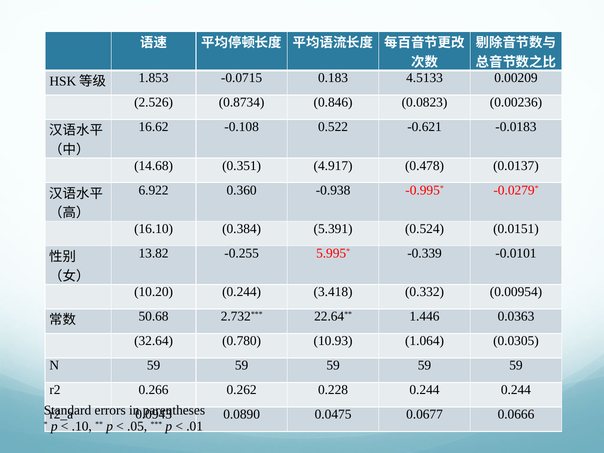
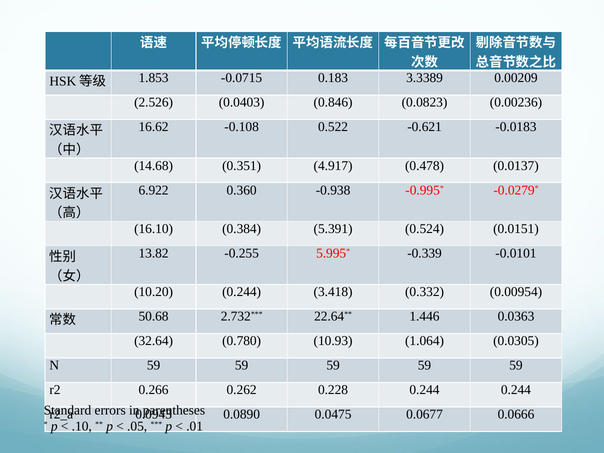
4.5133: 4.5133 -> 3.3389 (425, 78)
0.8734: 0.8734 -> 0.0403 (242, 102)
